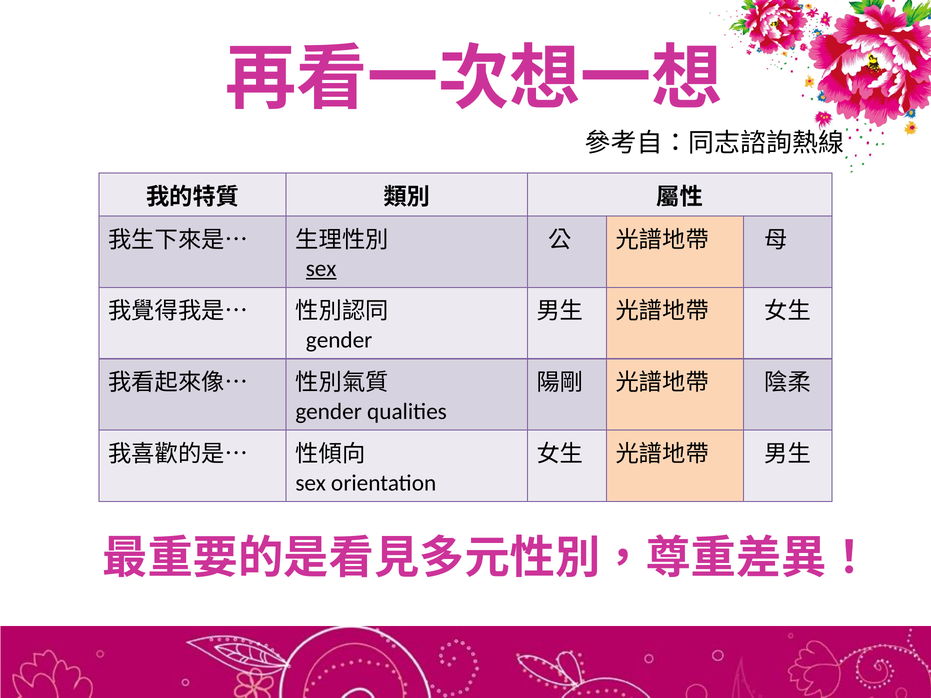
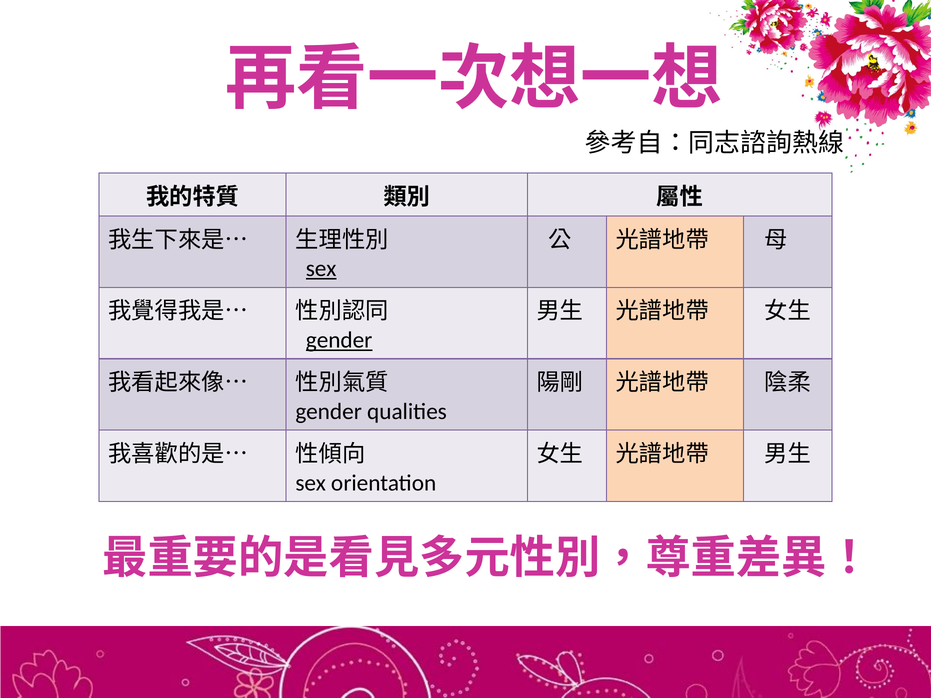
gender underline: none -> present (339, 340)
